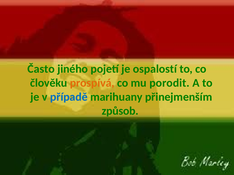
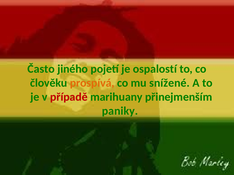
porodit: porodit -> snížené (169, 83)
případě colour: blue -> red (69, 97)
způsob: způsob -> paniky (120, 111)
